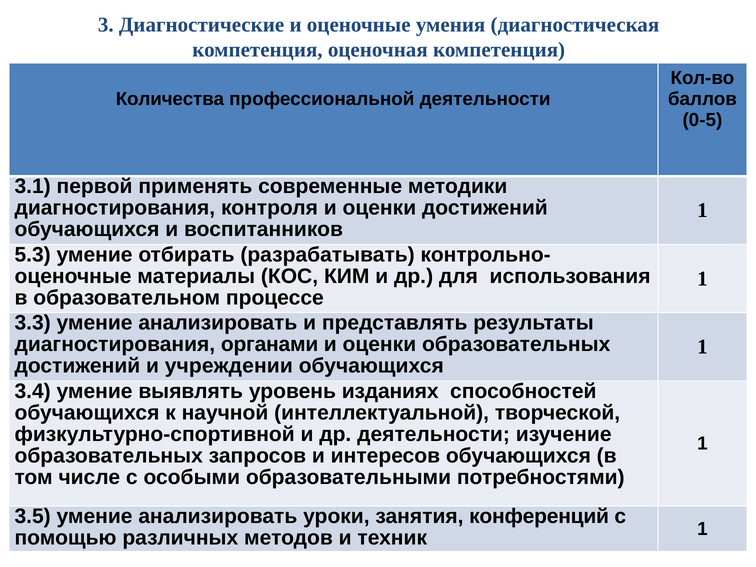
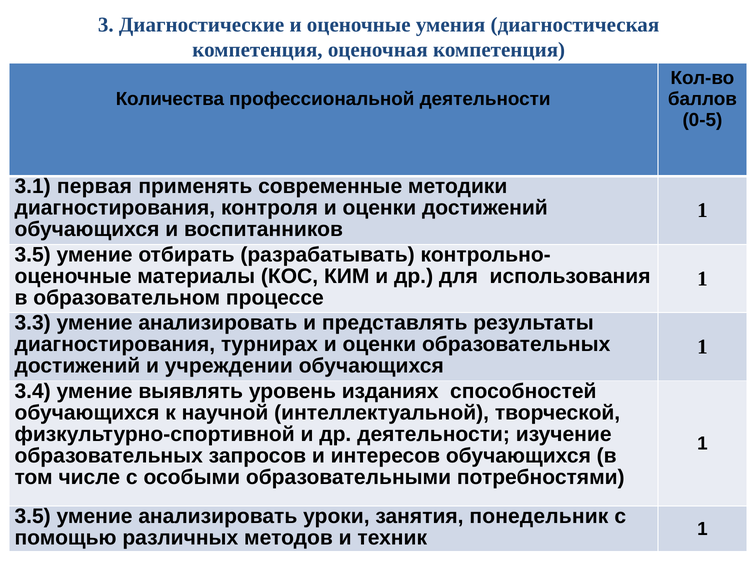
первой: первой -> первая (94, 186)
5.3: 5.3 -> 3.5 (33, 255)
органами: органами -> турнирах (269, 344)
конференций: конференций -> понедельник (539, 516)
